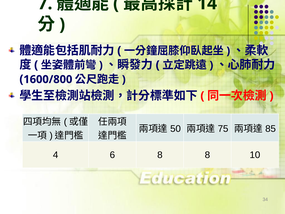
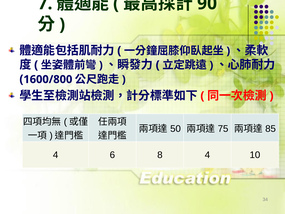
14: 14 -> 90 (207, 4)
8 8: 8 -> 4 (207, 155)
